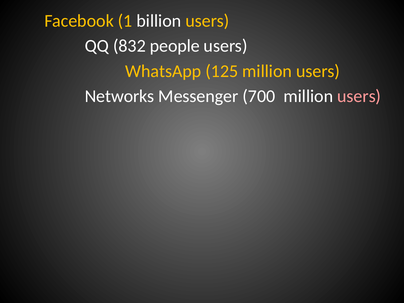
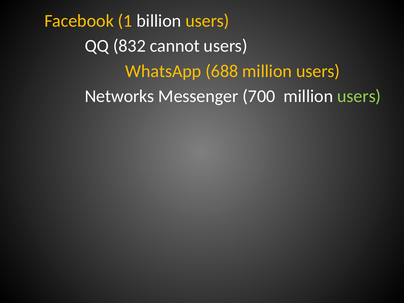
people: people -> cannot (175, 46)
125: 125 -> 688 (222, 71)
users colour: pink -> light green (359, 96)
